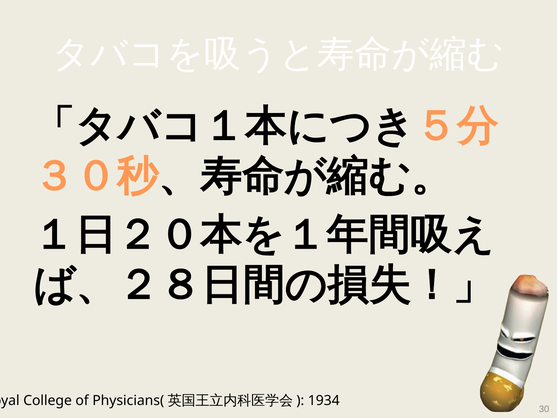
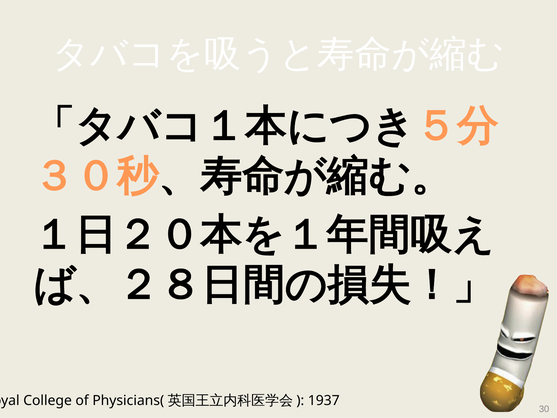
1934: 1934 -> 1937 (324, 400)
